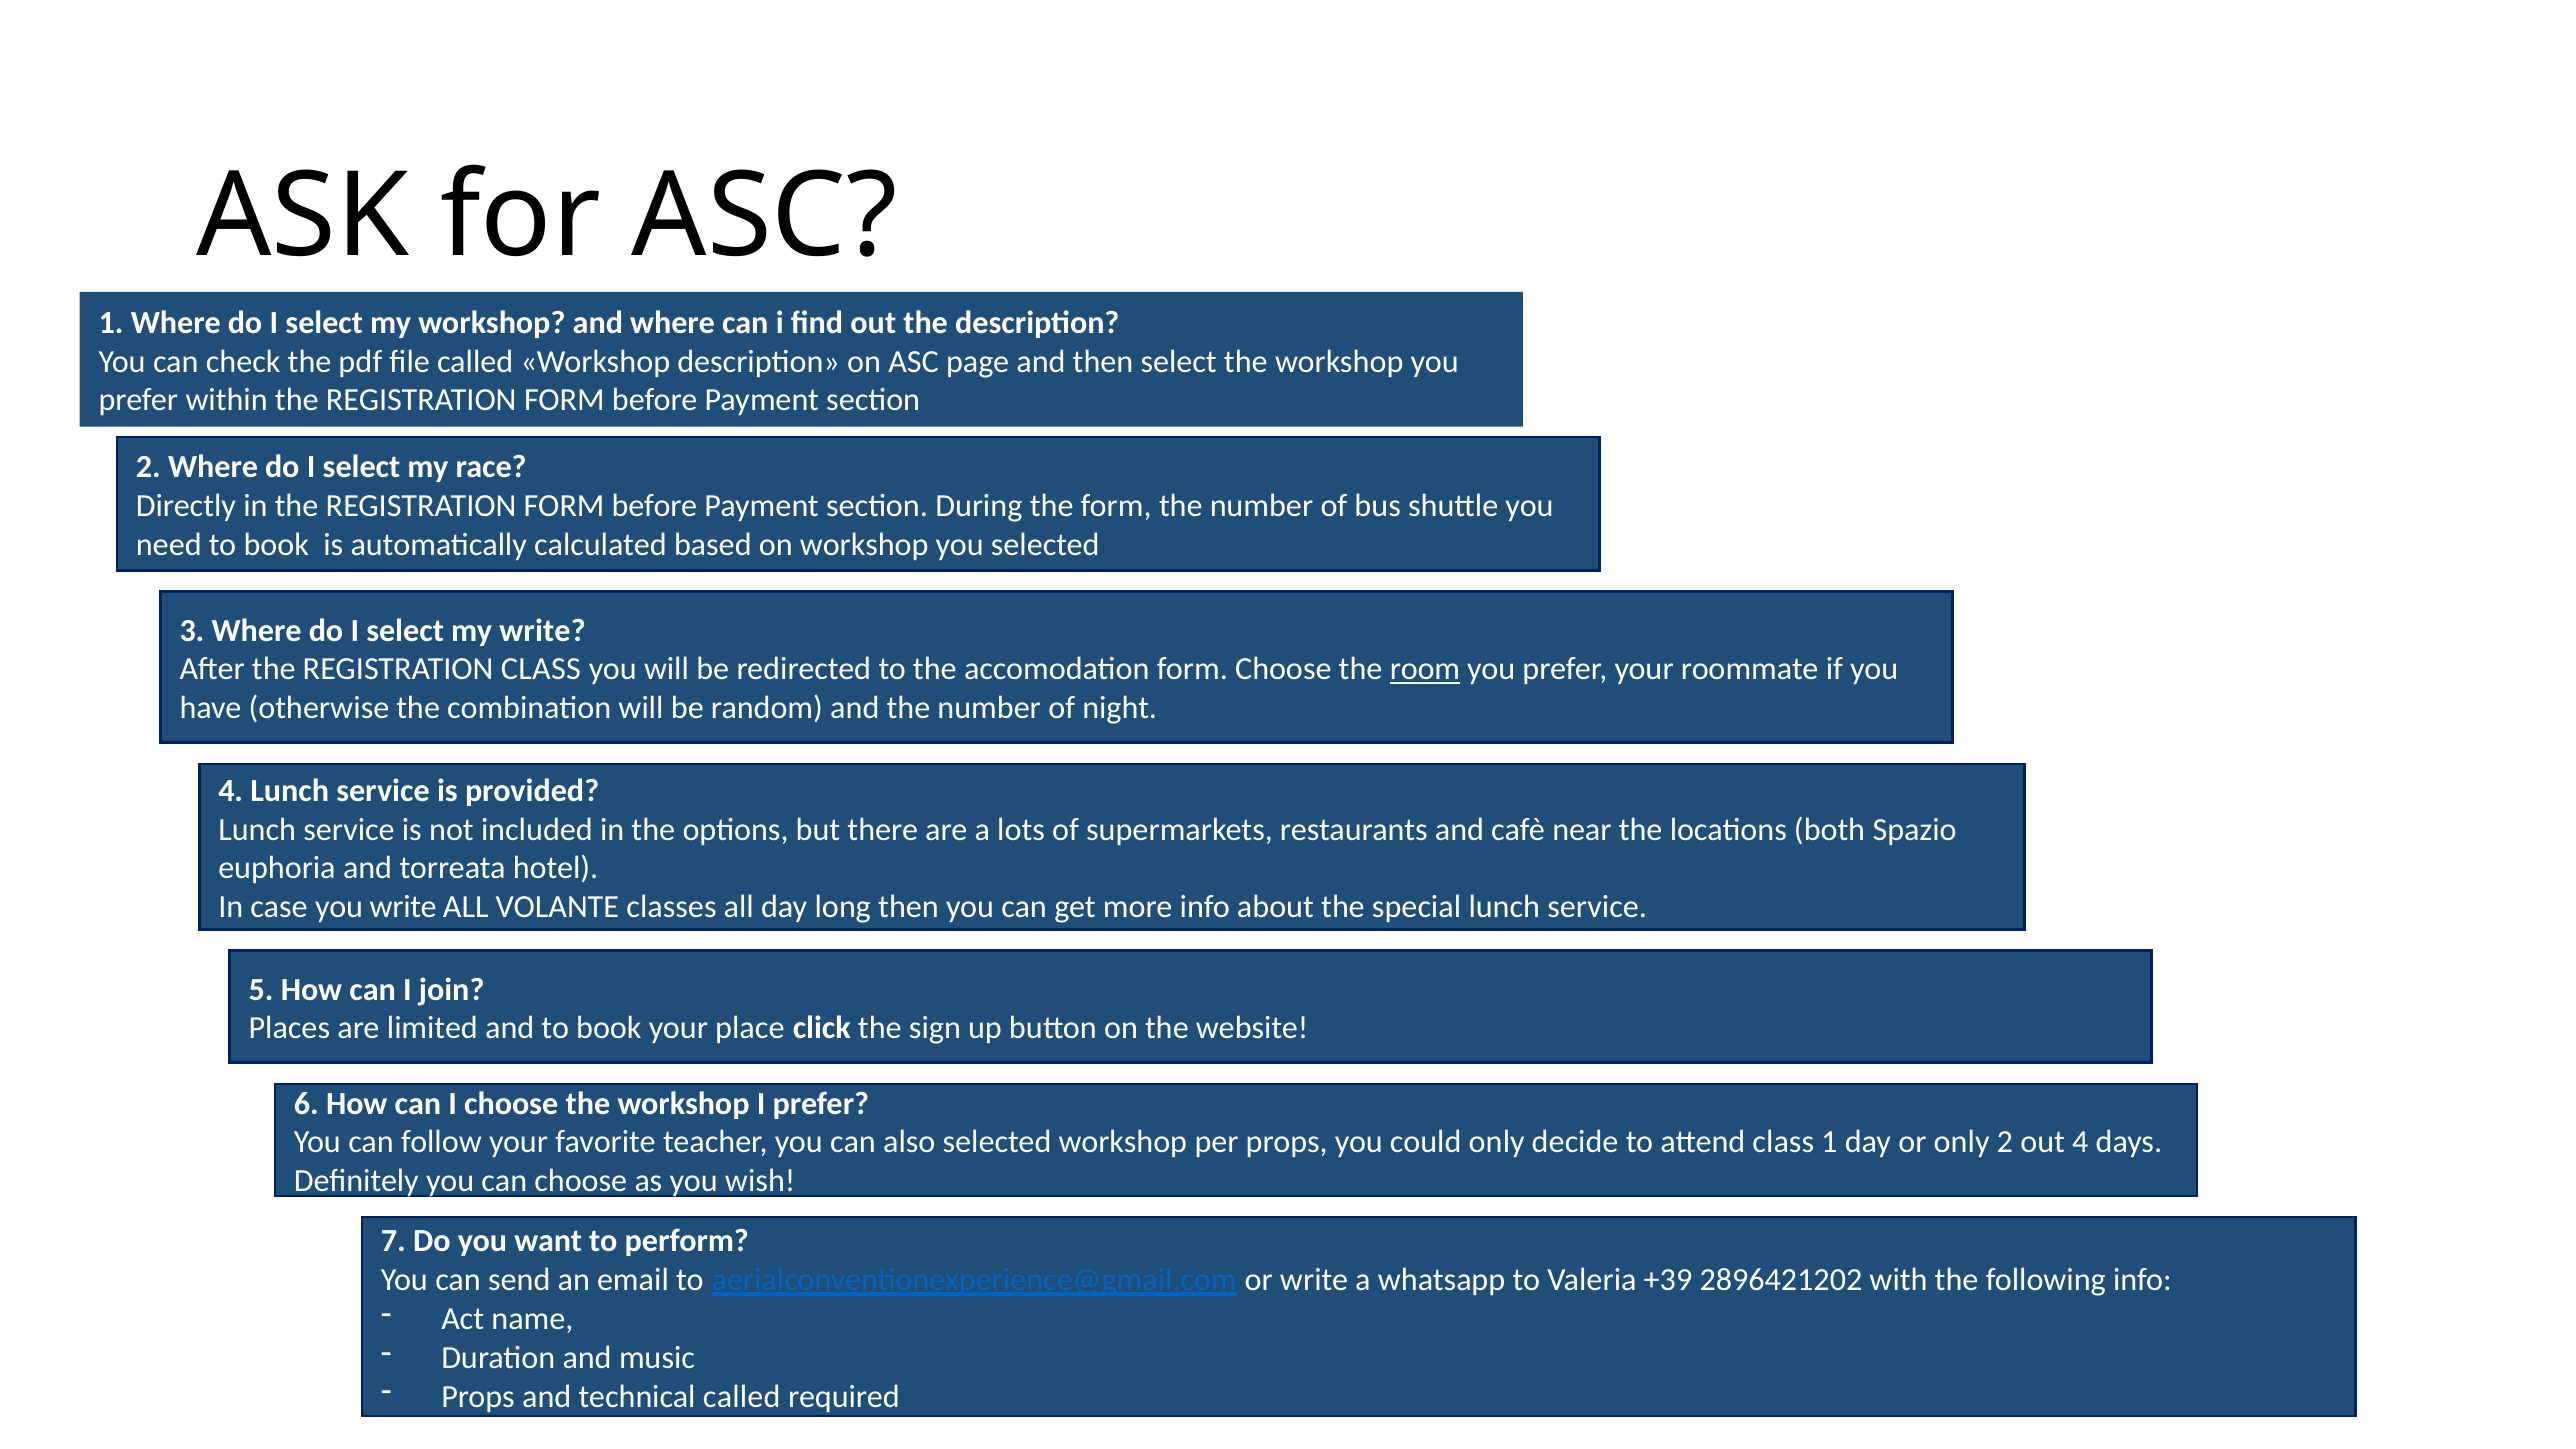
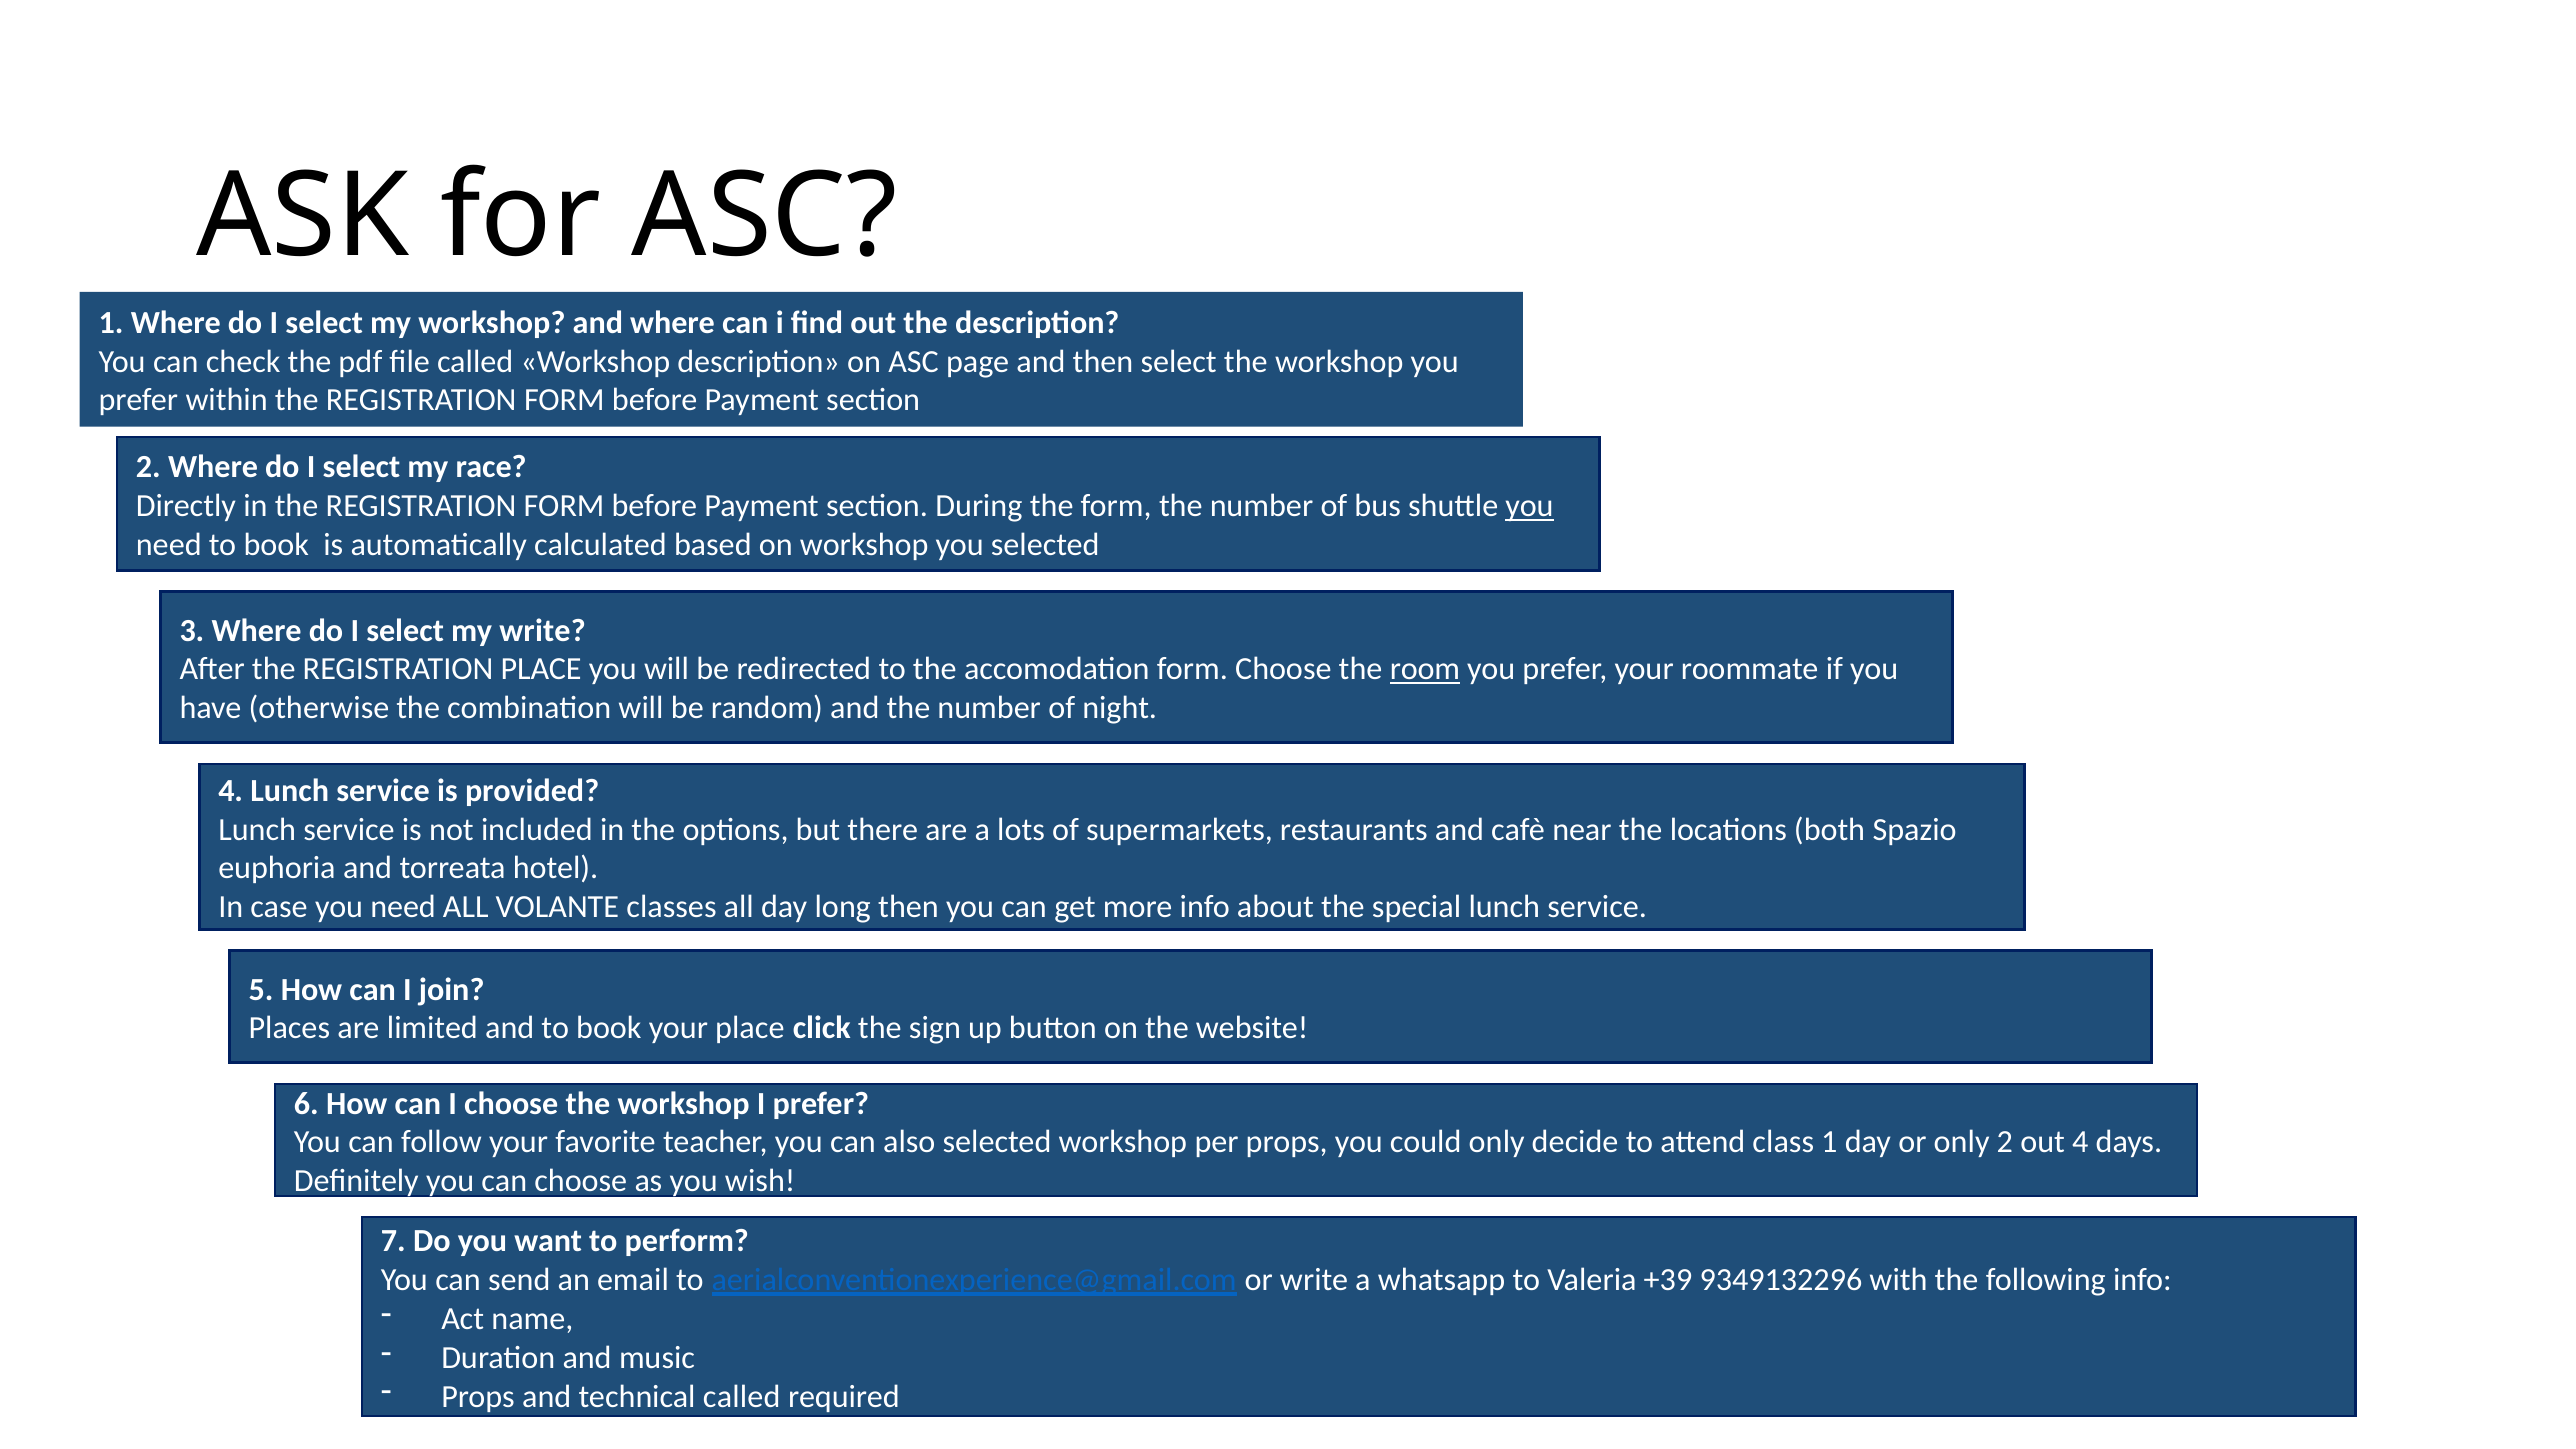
you underline: none -> present (1530, 506)
REGISTRATION CLASS: CLASS -> PLACE (541, 669)
case you write: write -> need (403, 907)
2896421202: 2896421202 -> 9349132296 (1781, 1280)
